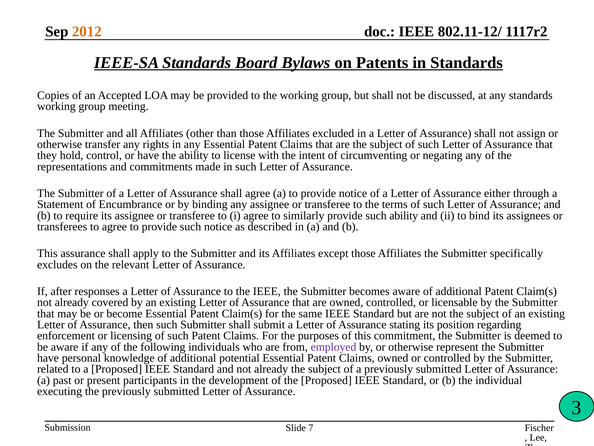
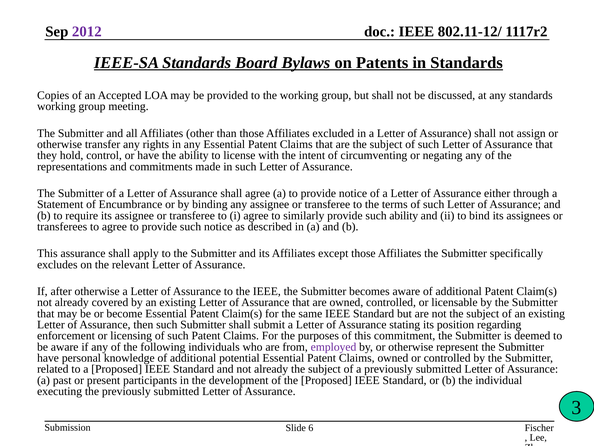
2012 colour: orange -> purple (87, 32)
after responses: responses -> otherwise (97, 291)
7: 7 -> 6 (311, 427)
